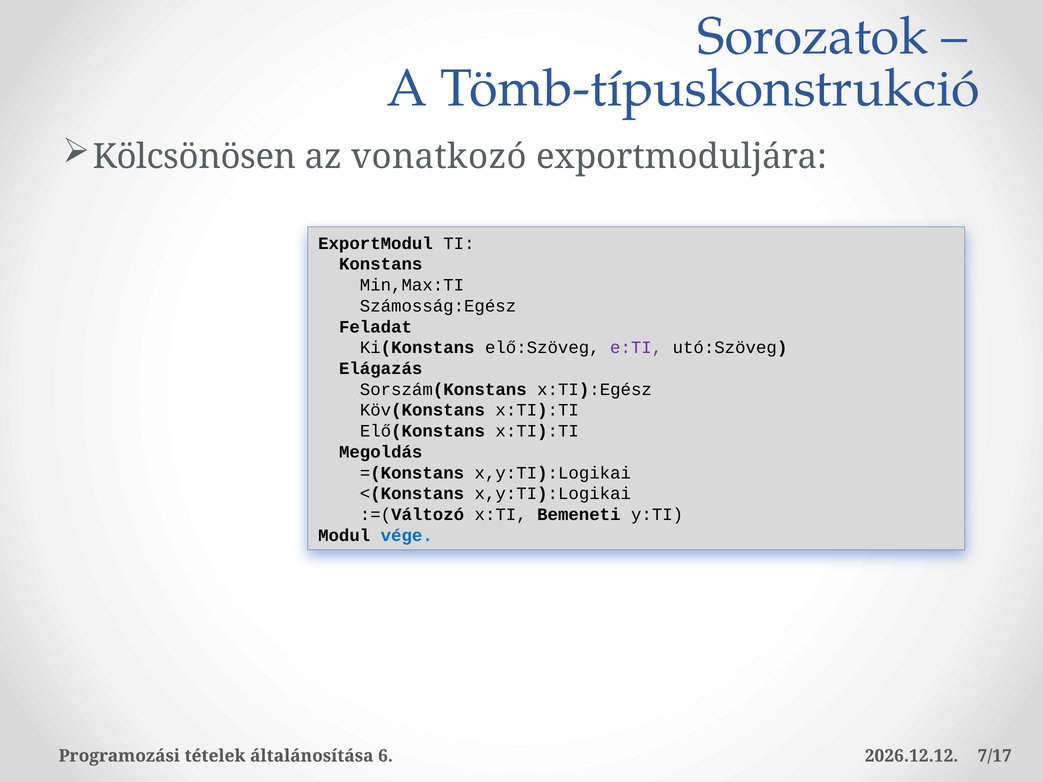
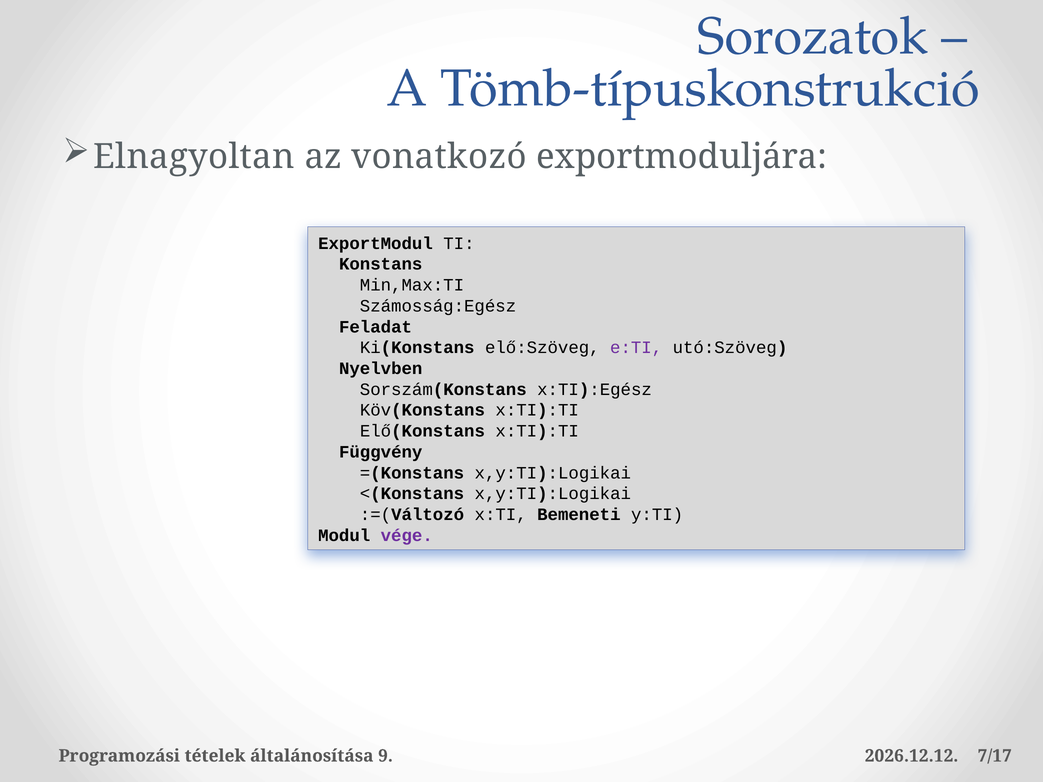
Kölcsönösen: Kölcsönösen -> Elnagyoltan (194, 157)
Elágazás: Elágazás -> Nyelvben (381, 369)
Megoldás: Megoldás -> Függvény (381, 452)
vége colour: blue -> purple (407, 536)
6: 6 -> 9 (385, 756)
